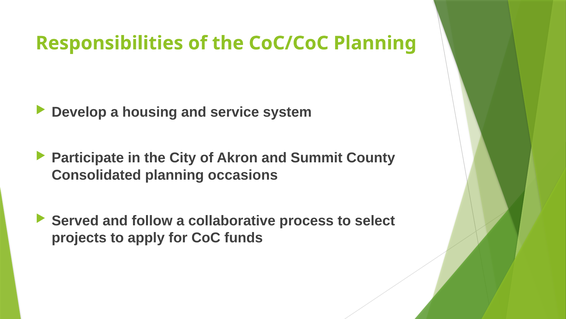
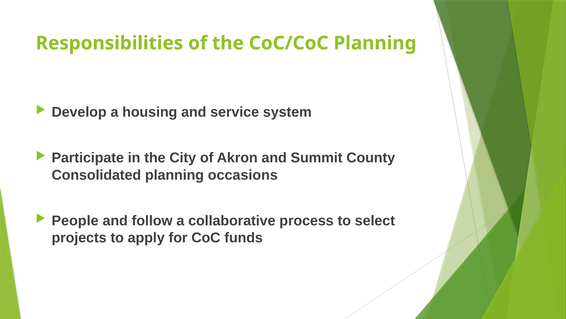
Served: Served -> People (75, 220)
